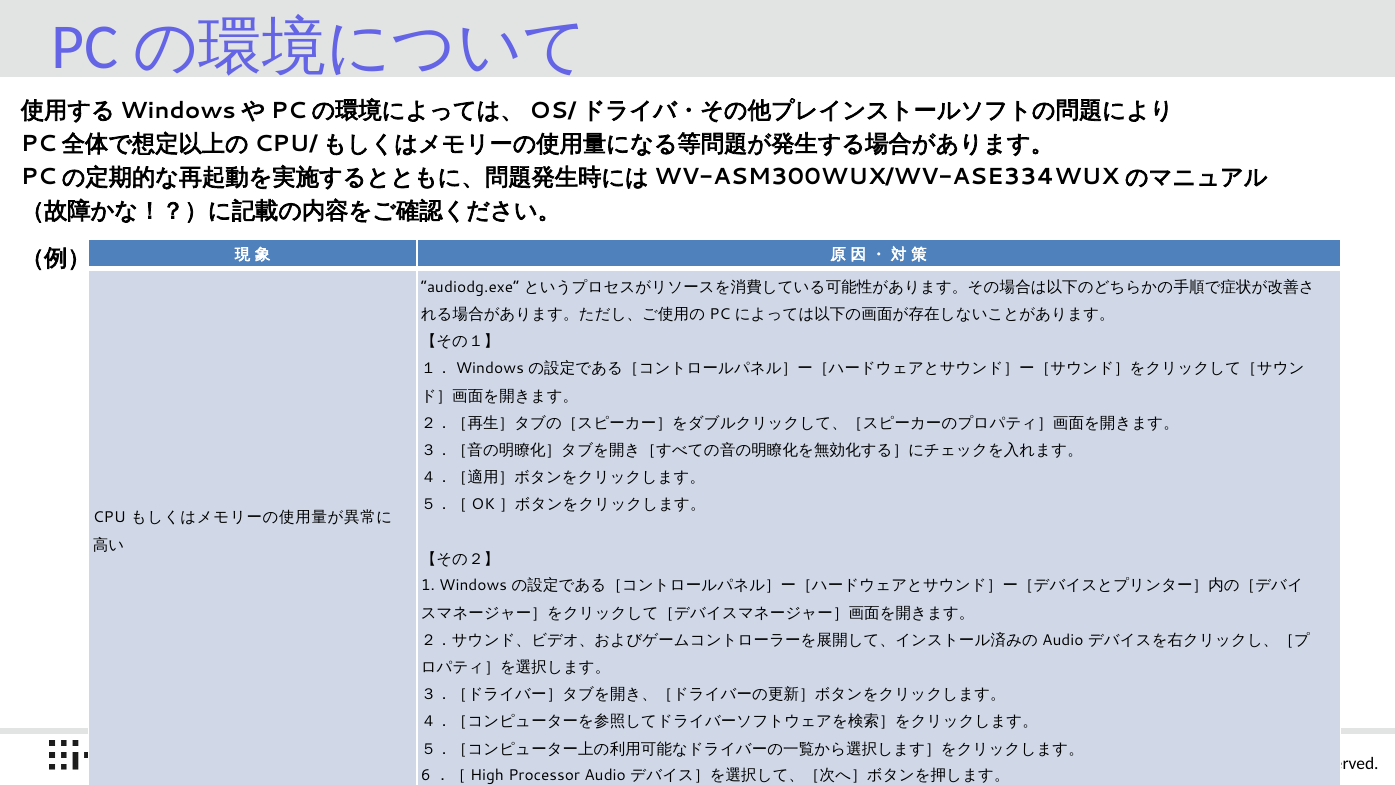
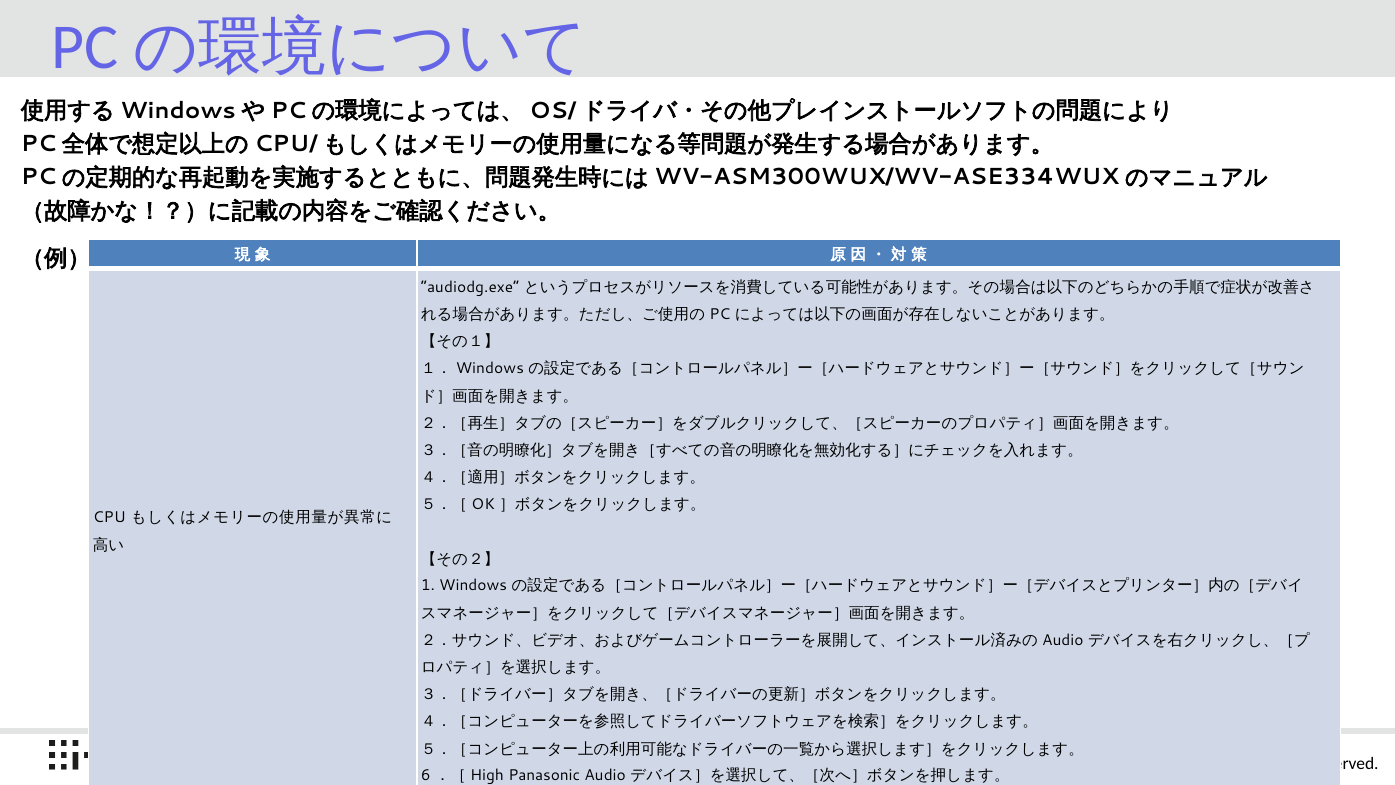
Processor: Processor -> Panasonic (544, 775)
